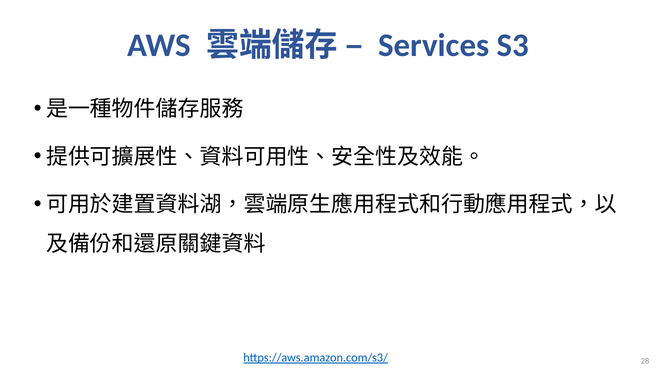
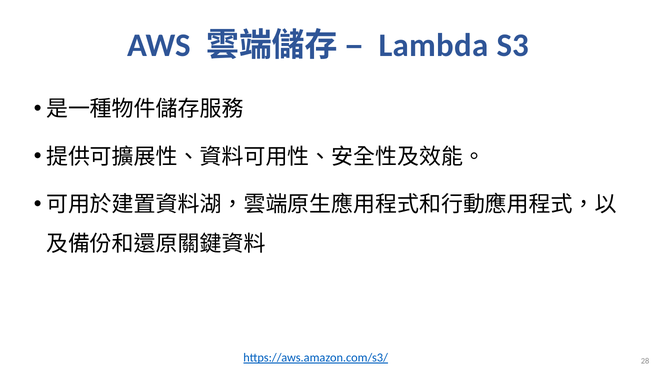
Services: Services -> Lambda (434, 45)
